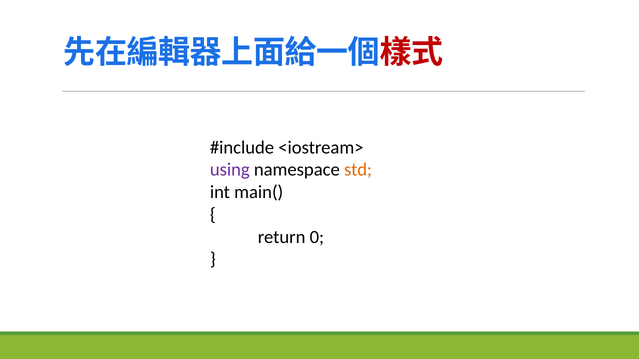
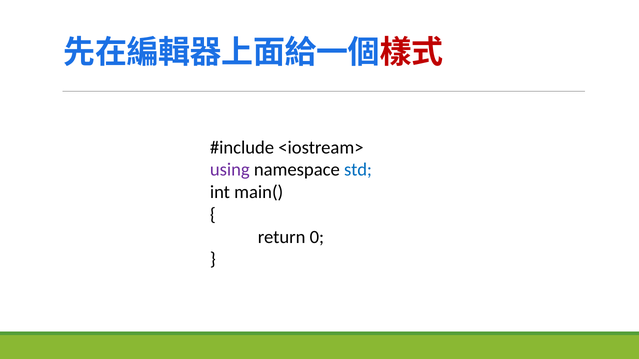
std colour: orange -> blue (358, 170)
